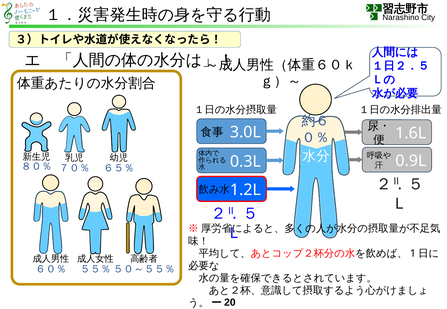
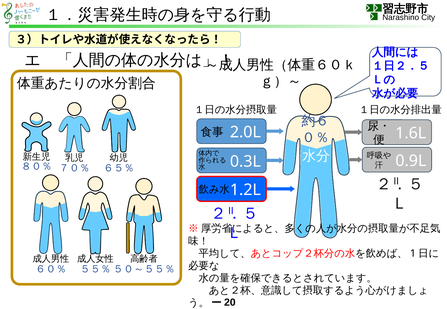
3.0L: 3.0L -> 2.0L (245, 132)
